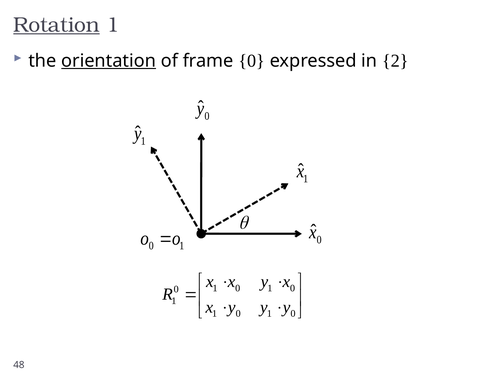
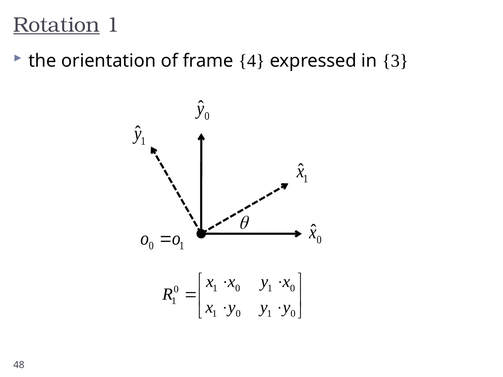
orientation underline: present -> none (109, 61)
frame 0: 0 -> 4 (252, 61)
2: 2 -> 3 (395, 61)
